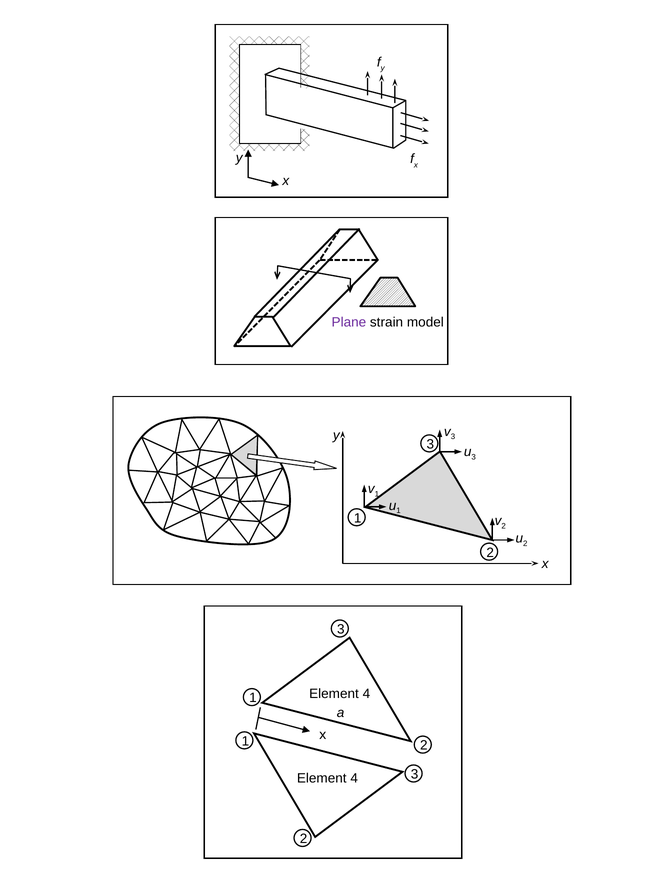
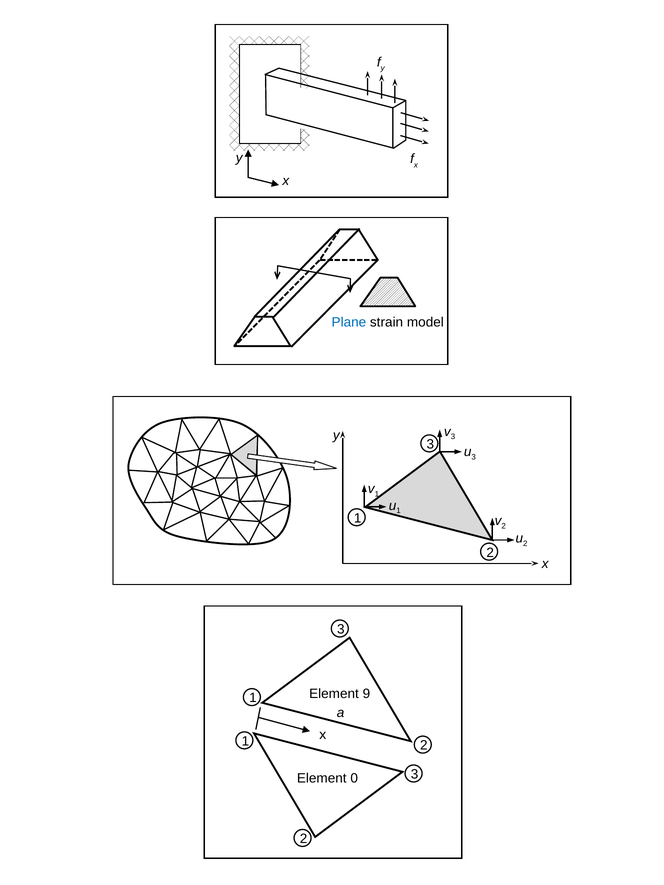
Plane colour: purple -> blue (349, 323)
4: 4 -> 9 (366, 694)
4: 4 -> 0 (354, 779)
